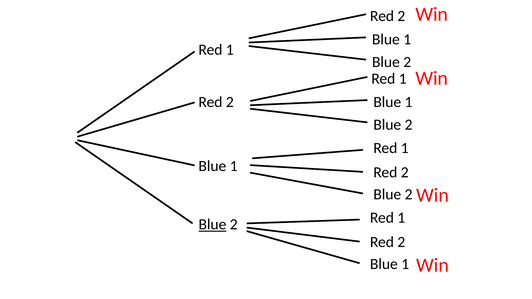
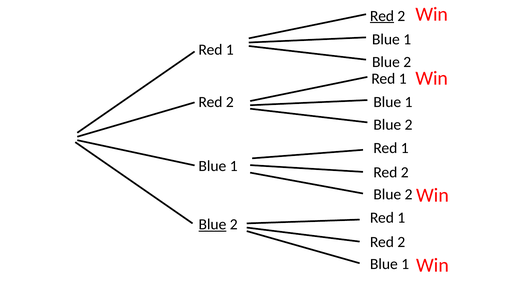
Red underline: none -> present (382, 16)
